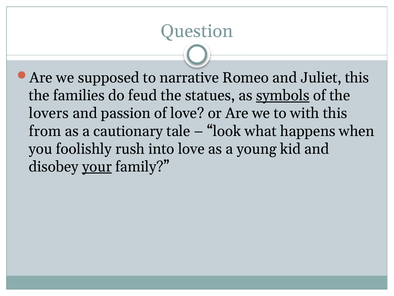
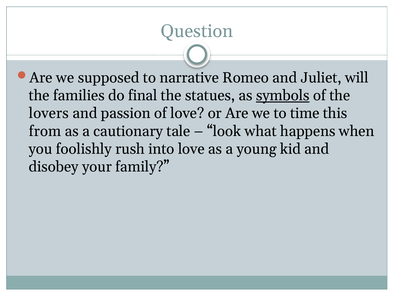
Juliet this: this -> will (357, 78)
feud: feud -> final (143, 95)
with: with -> time (305, 113)
your underline: present -> none (97, 166)
